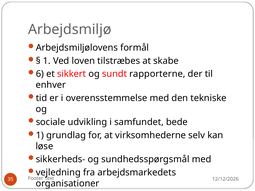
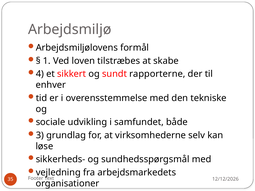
6: 6 -> 4 (40, 74)
bede: bede -> både (177, 122)
1: 1 -> 3 (40, 135)
